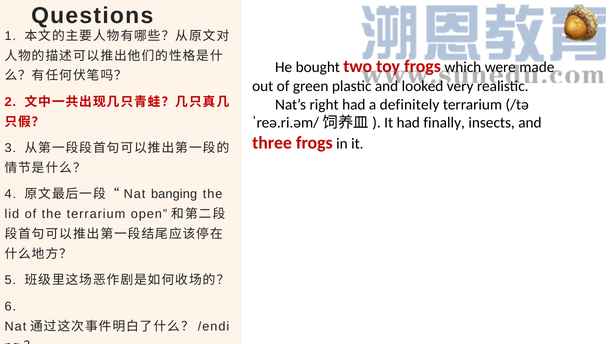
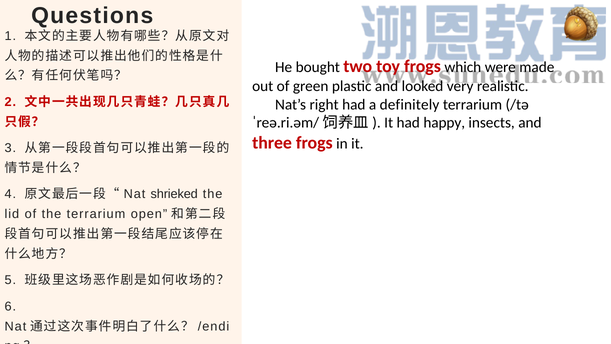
finally: finally -> happy (444, 123)
banging: banging -> shrieked (174, 194)
